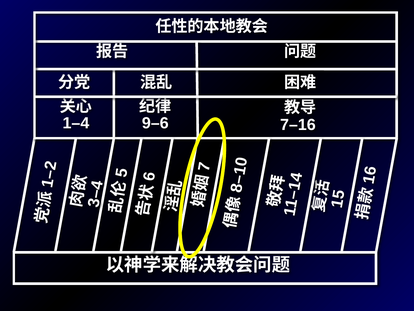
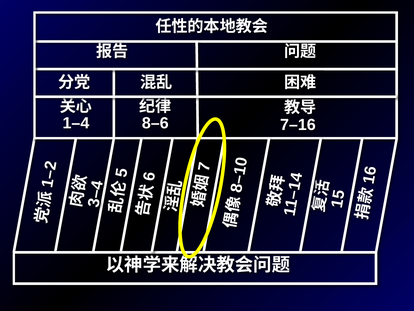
9–6: 9–6 -> 8–6 (155, 123)
